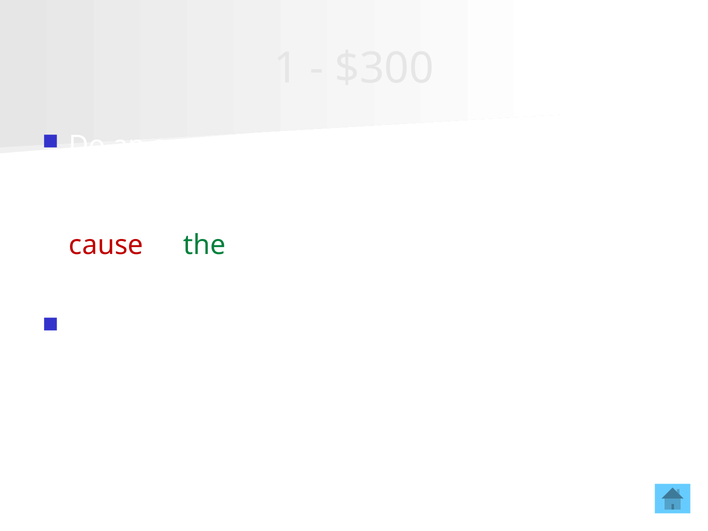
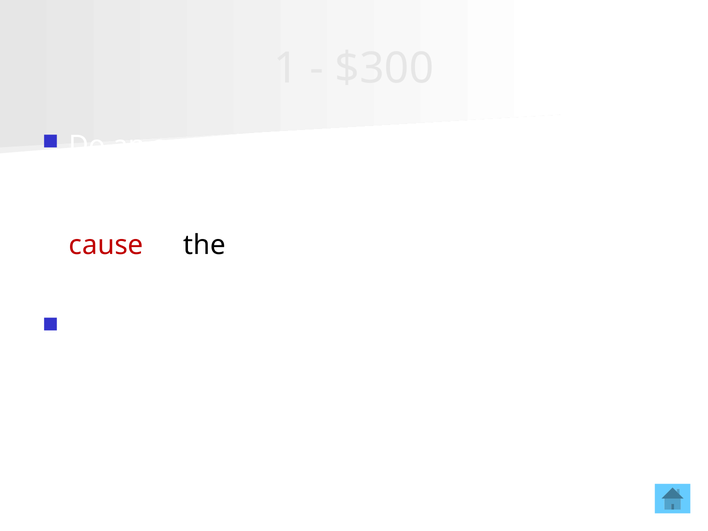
the colour: green -> black (205, 245)
